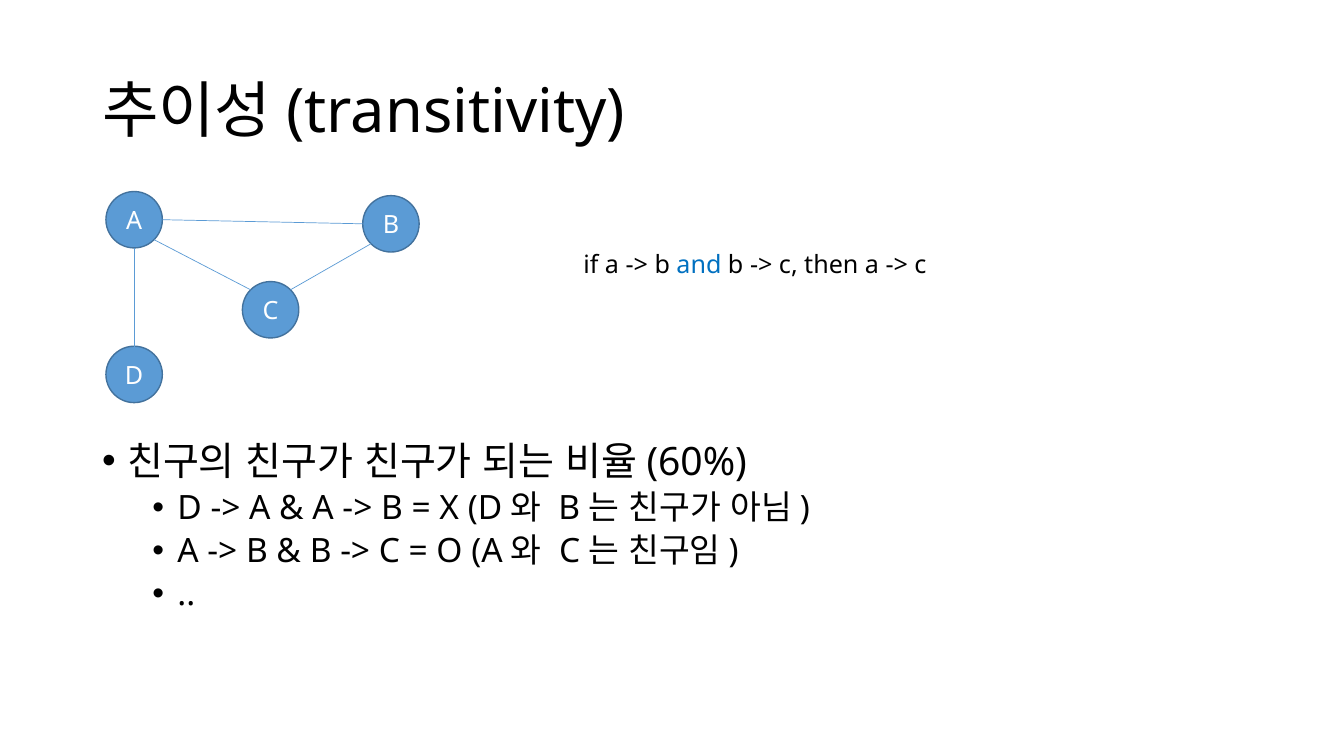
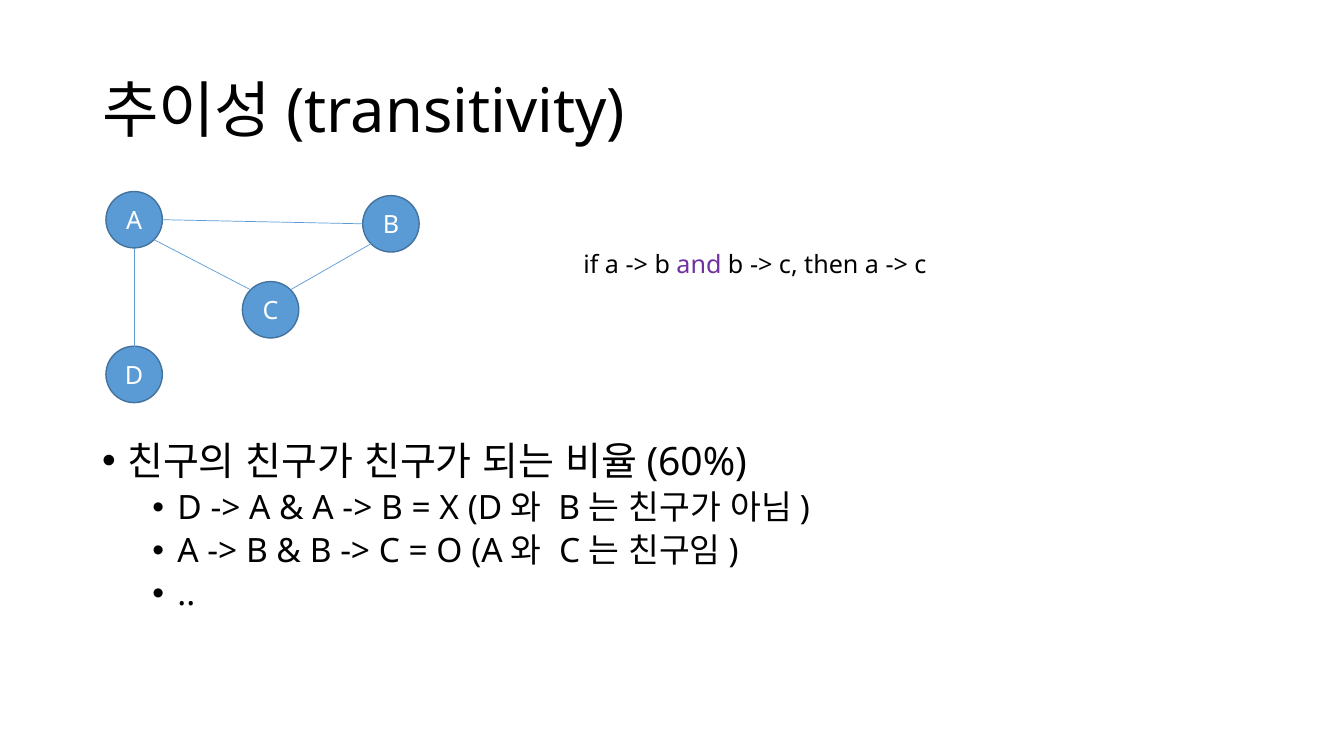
and colour: blue -> purple (699, 266)
